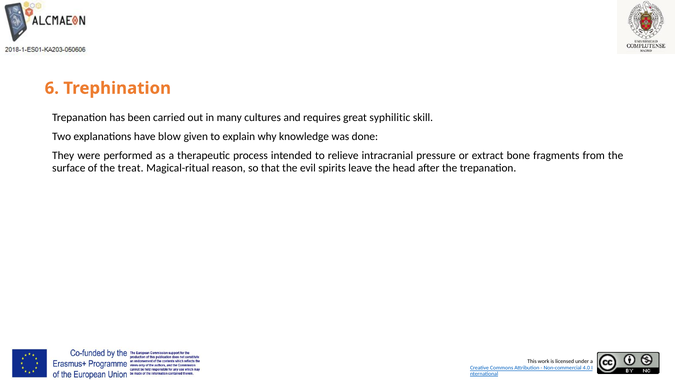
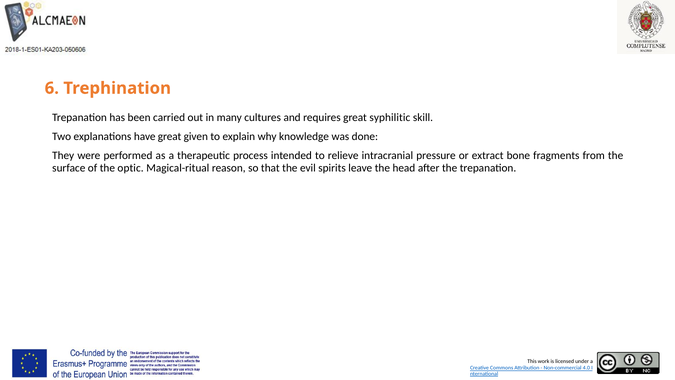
have blow: blow -> great (170, 136)
treat: treat -> optic (131, 168)
